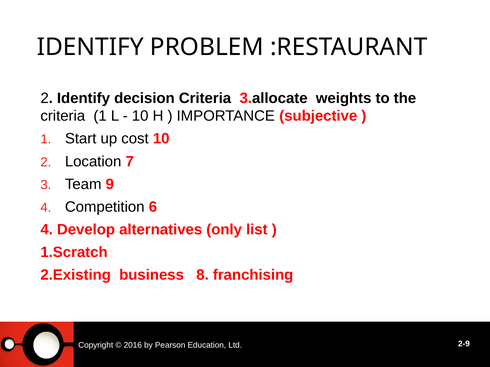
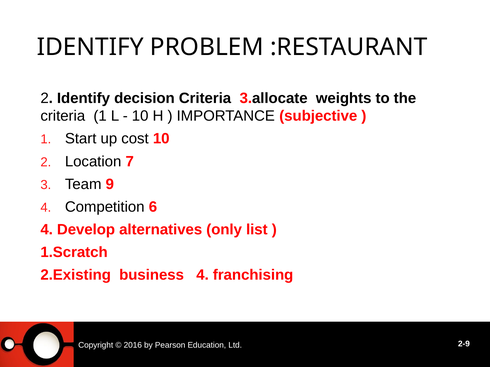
business 8: 8 -> 4 (203, 275)
